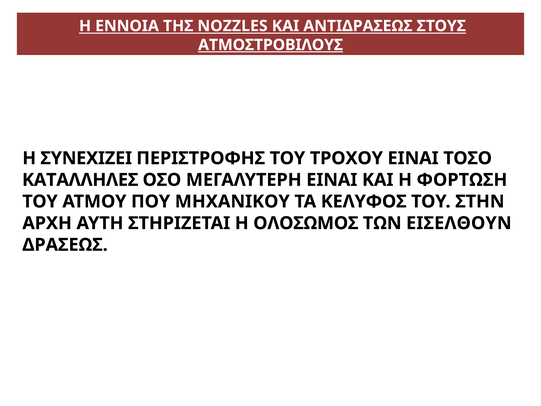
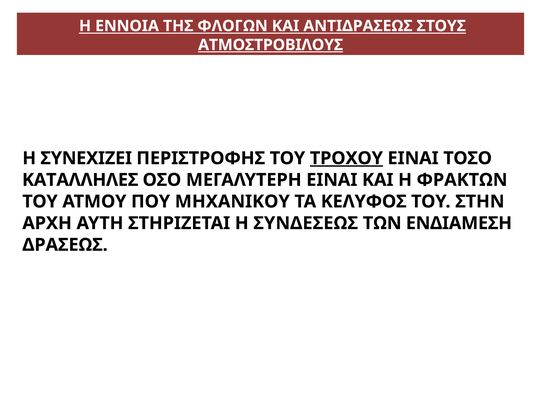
NOZZLES: NOZZLES -> ΦΛΟΓΩΝ (233, 26)
ΤΡΟΧΟΥ underline: none -> present (346, 158)
ΦΟΡΤΩΣΗ: ΦΟΡΤΩΣΗ -> ΦΡΑΚΤΩΝ (462, 180)
ΟΛΟΣΩΜΟΣ: ΟΛΟΣΩΜΟΣ -> ΣΥΝΔΕΣΕΩΣ (306, 223)
ΕΙΣΕΛΘΟΥΝ: ΕΙΣΕΛΘΟΥΝ -> ΕΝΔΙΑΜΕΣΗ (459, 223)
